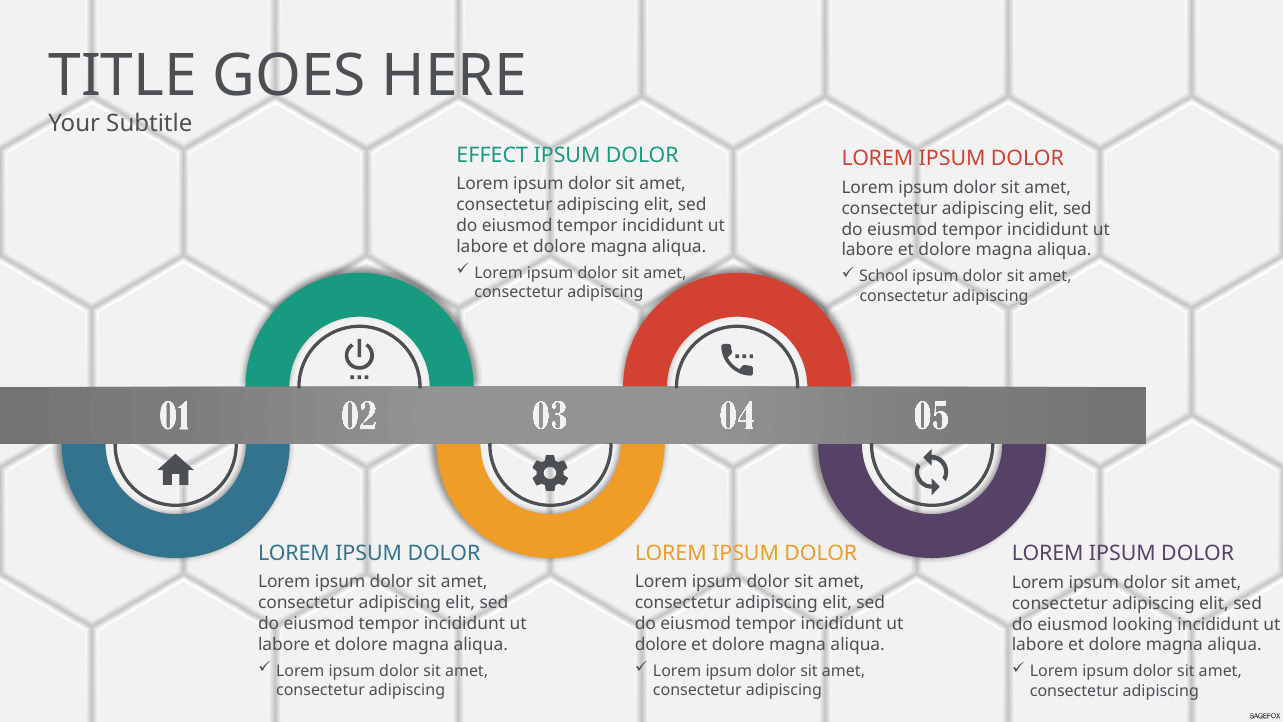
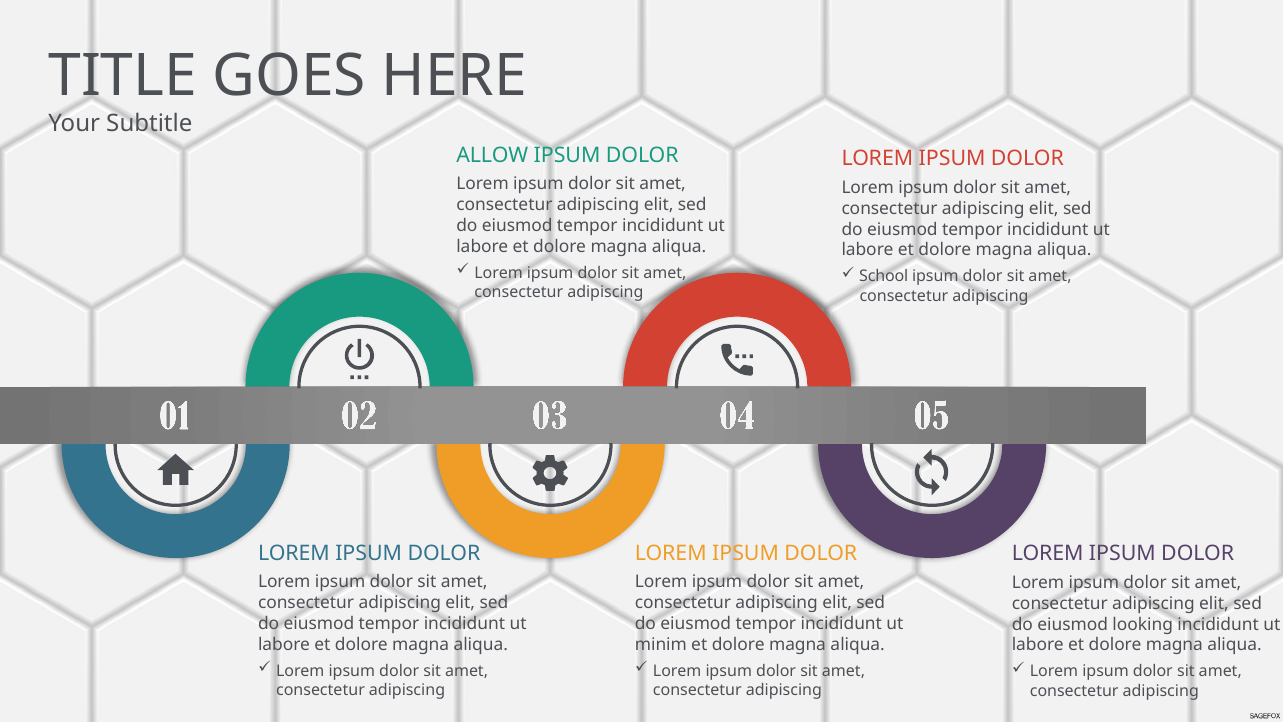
EFFECT: EFFECT -> ALLOW (492, 155)
dolore: dolore -> minim (661, 644)
